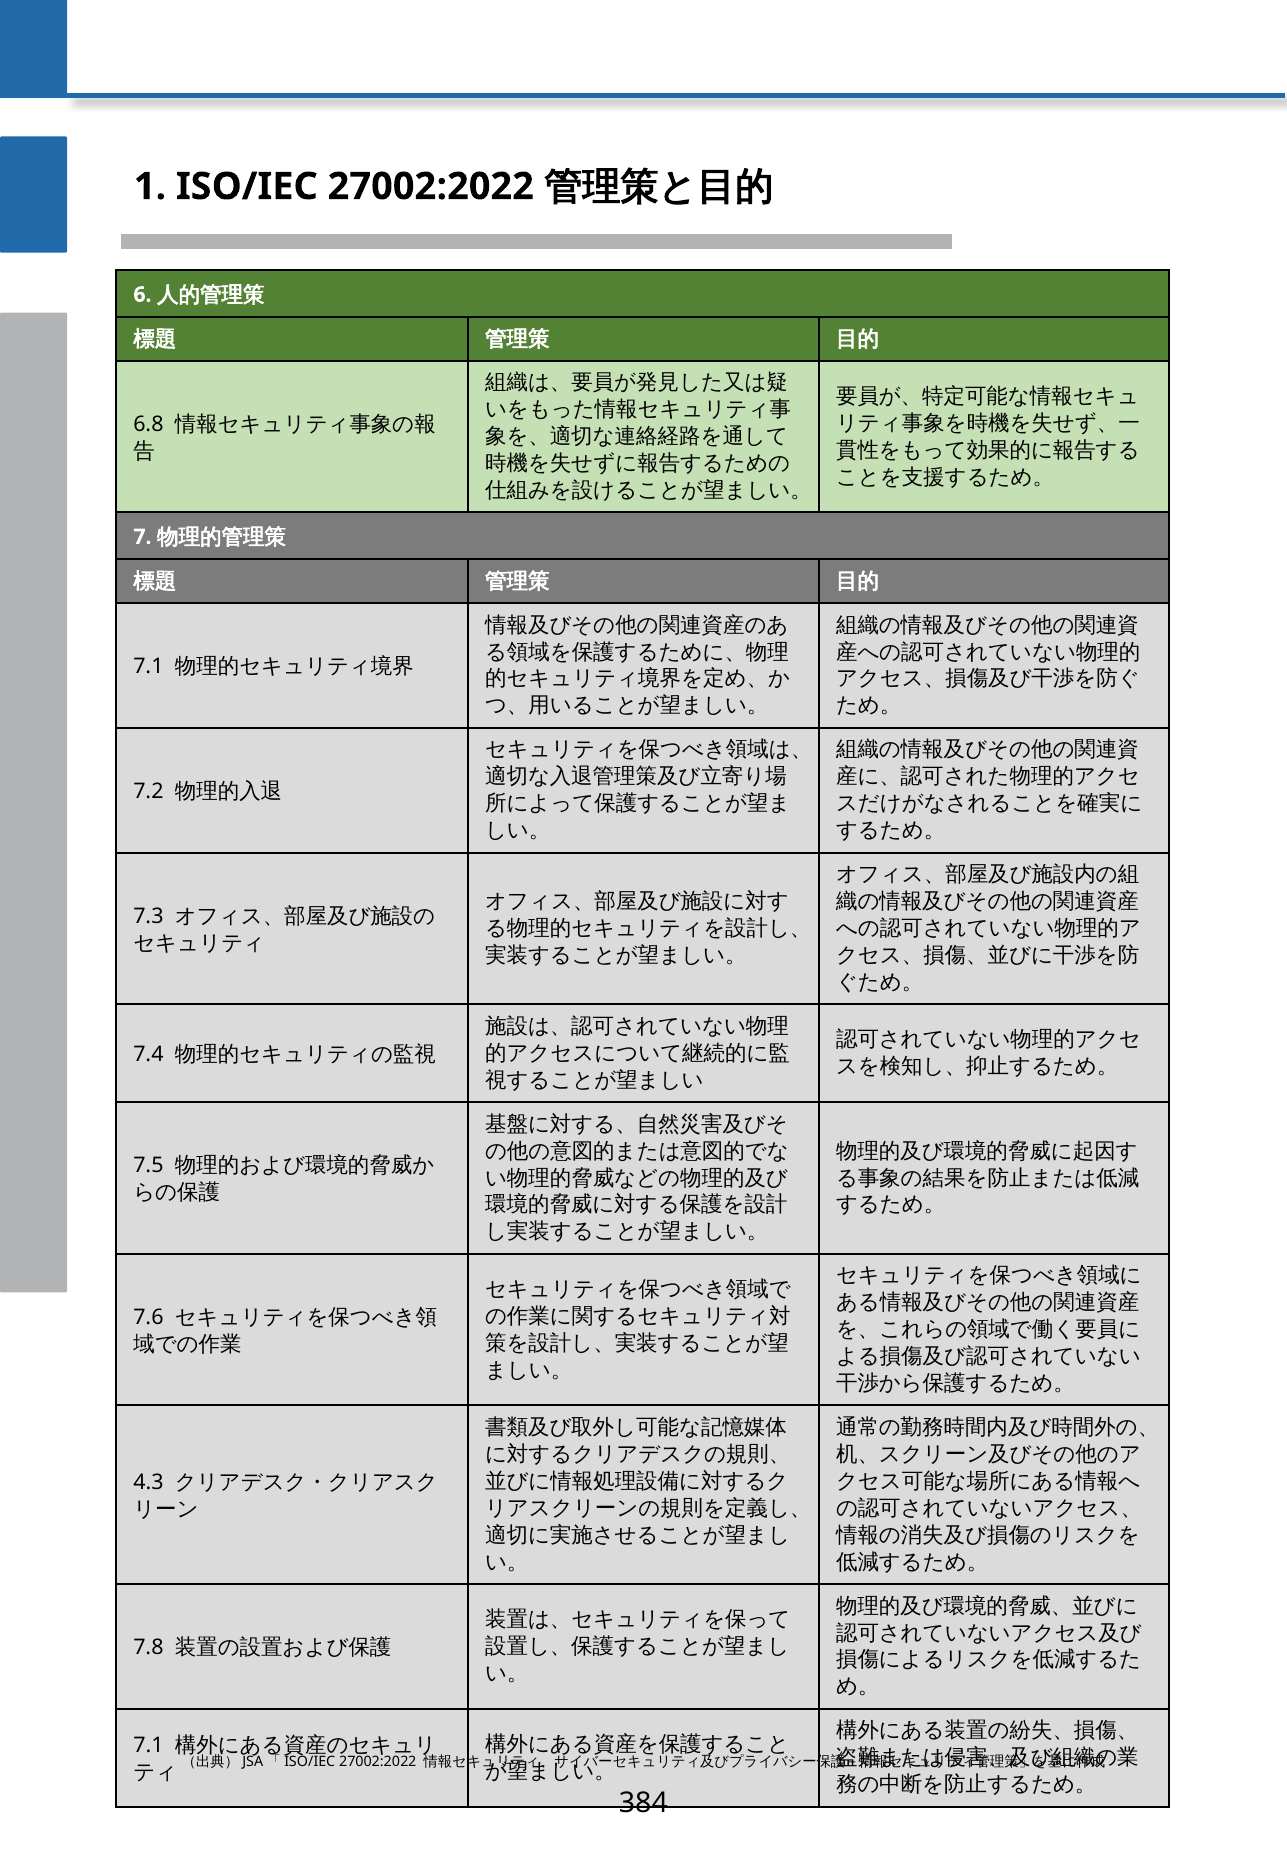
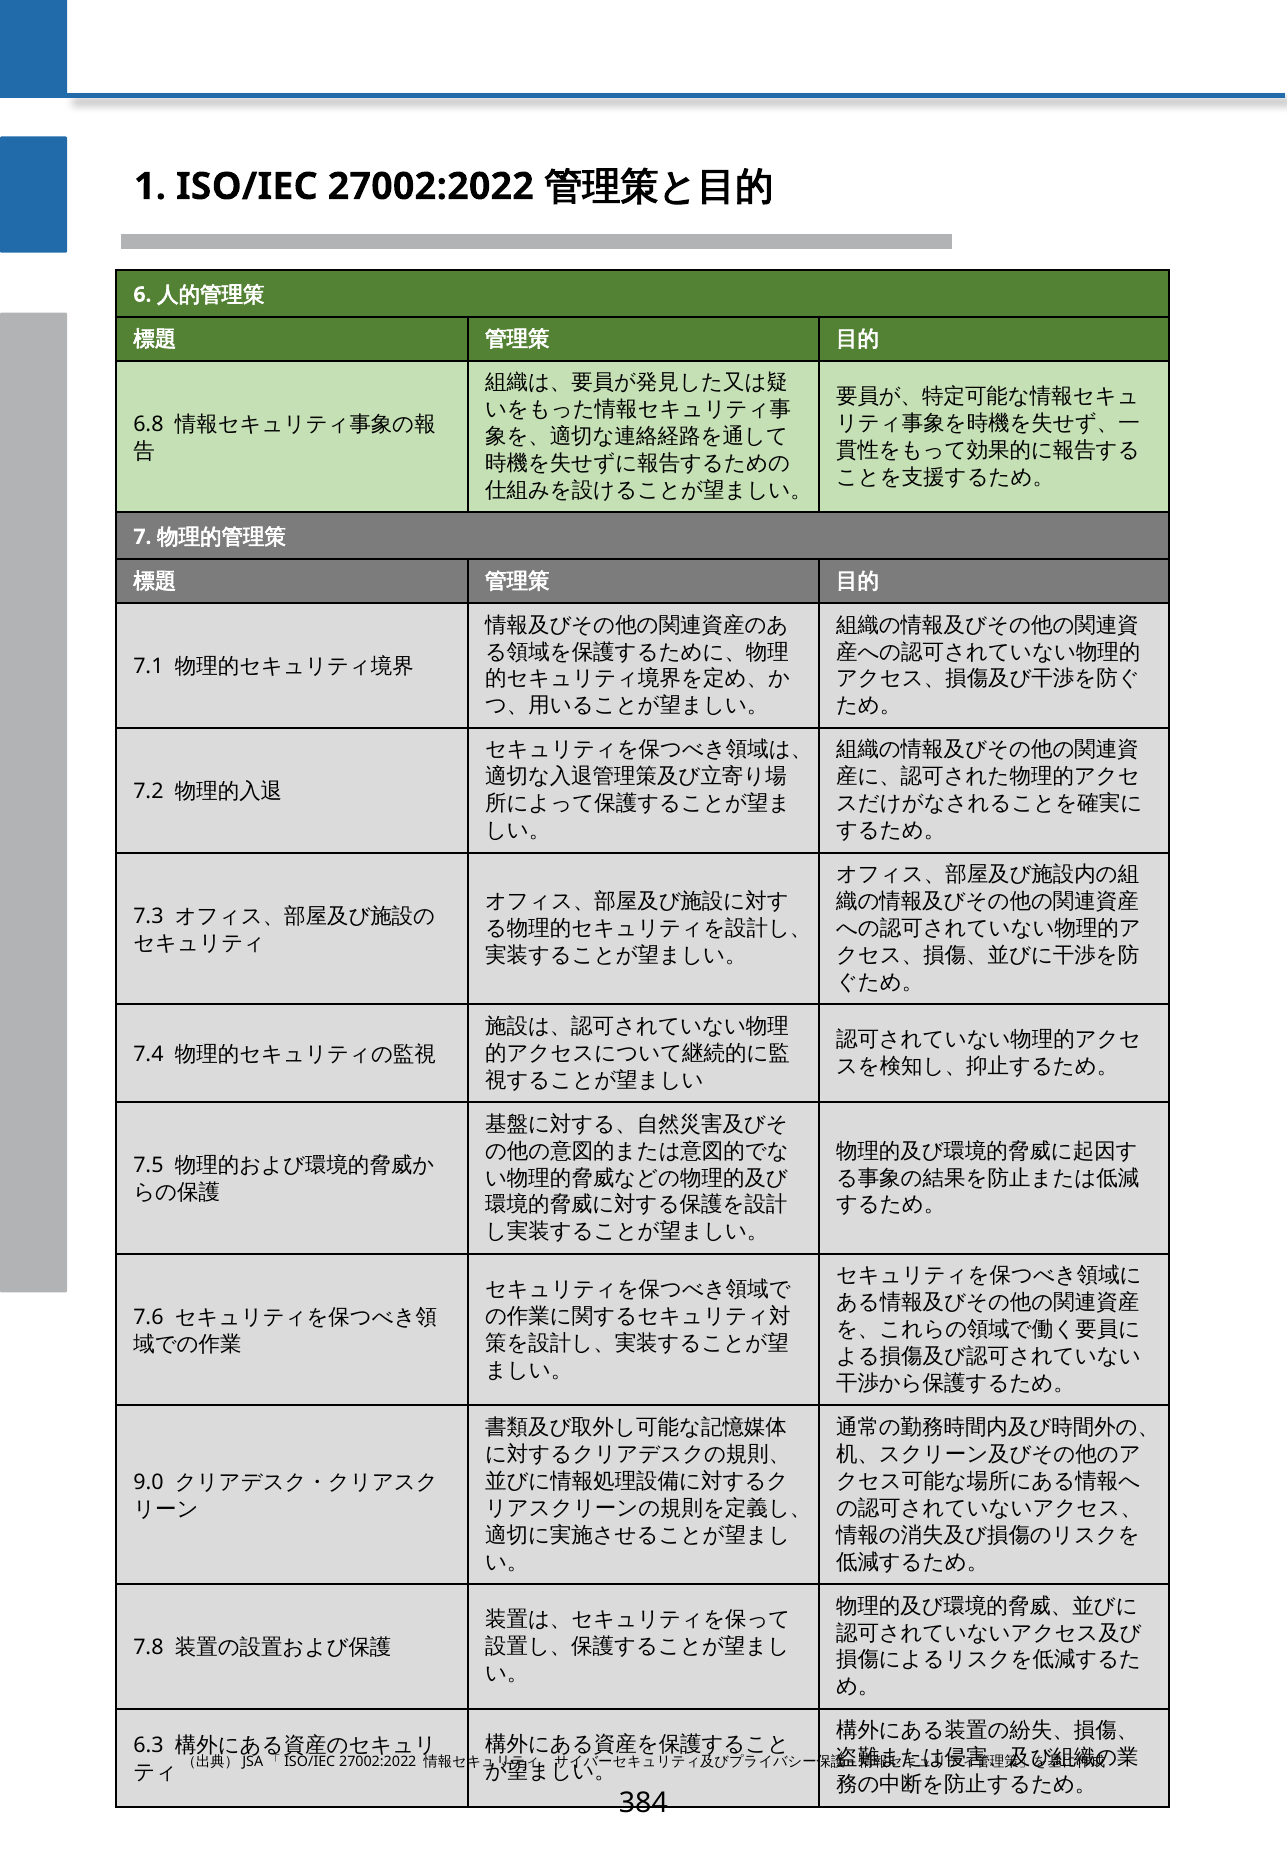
4.3: 4.3 -> 9.0 (149, 1482)
7.1: 7.1 -> 6.3 (149, 1745)
